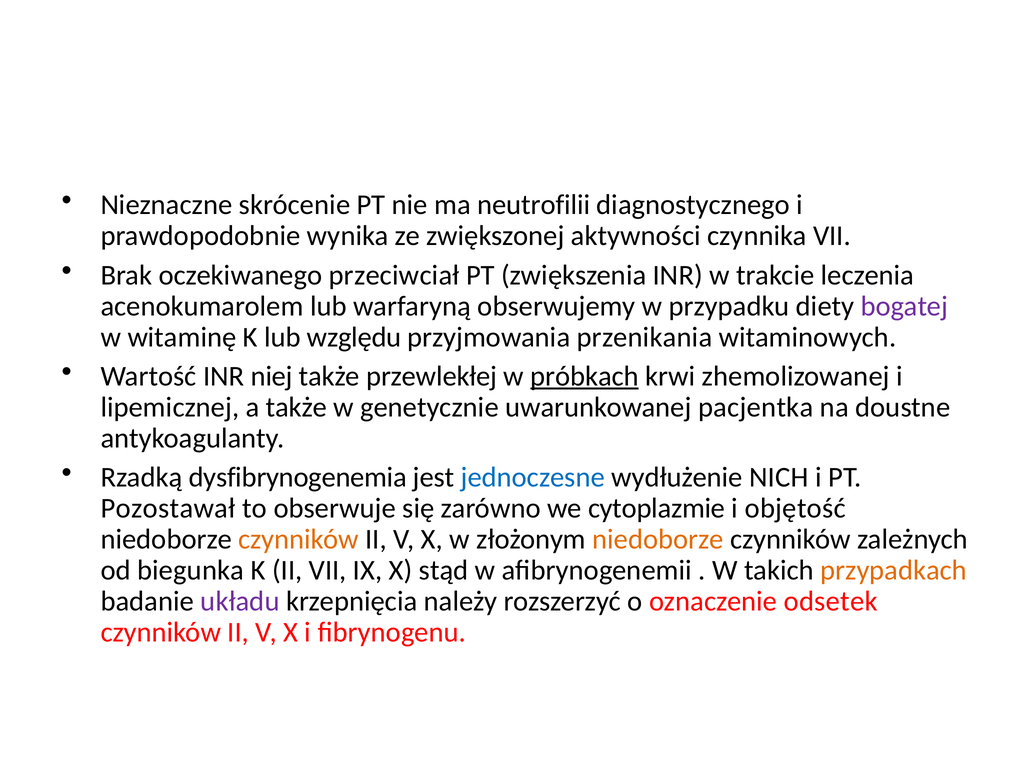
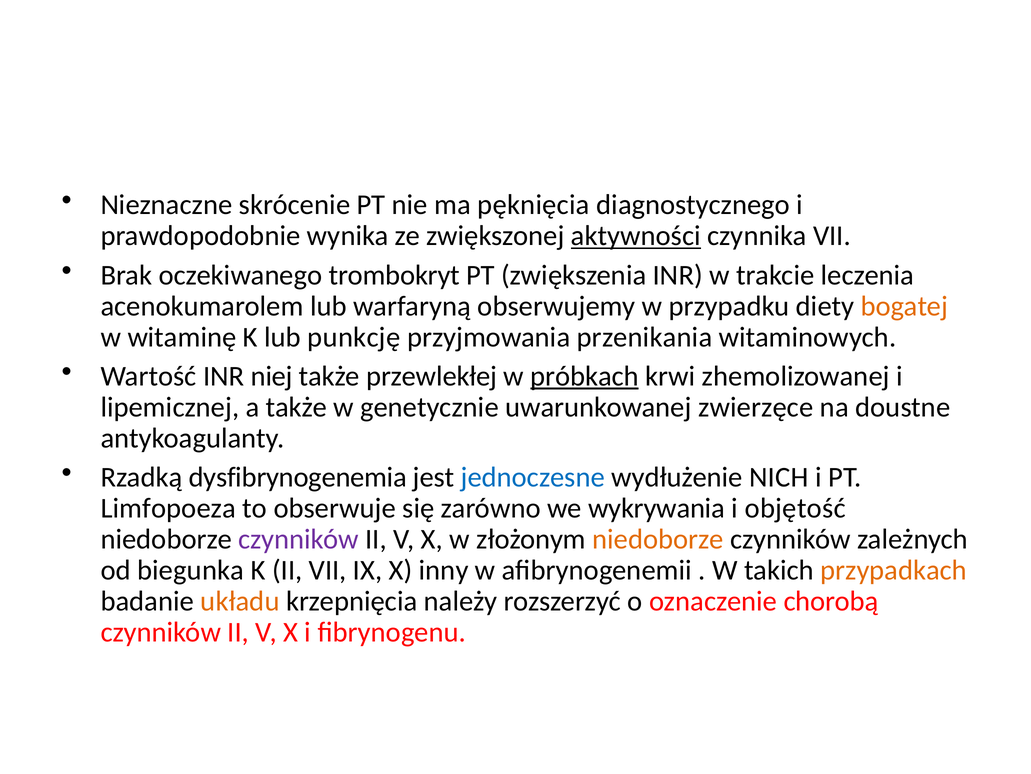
neutrofilii: neutrofilii -> pęknięcia (534, 205)
aktywności underline: none -> present (636, 236)
przeciwciał: przeciwciał -> trombokryt (394, 275)
bogatej colour: purple -> orange (904, 306)
względu: względu -> punkcję (354, 337)
pacjentka: pacjentka -> zwierzęce (756, 407)
Pozostawał: Pozostawał -> Limfopoeza (168, 508)
cytoplazmie: cytoplazmie -> wykrywania (657, 508)
czynników colour: orange -> purple (299, 539)
stąd: stąd -> inny (444, 570)
układu colour: purple -> orange (240, 601)
odsetek: odsetek -> chorobą (831, 601)
